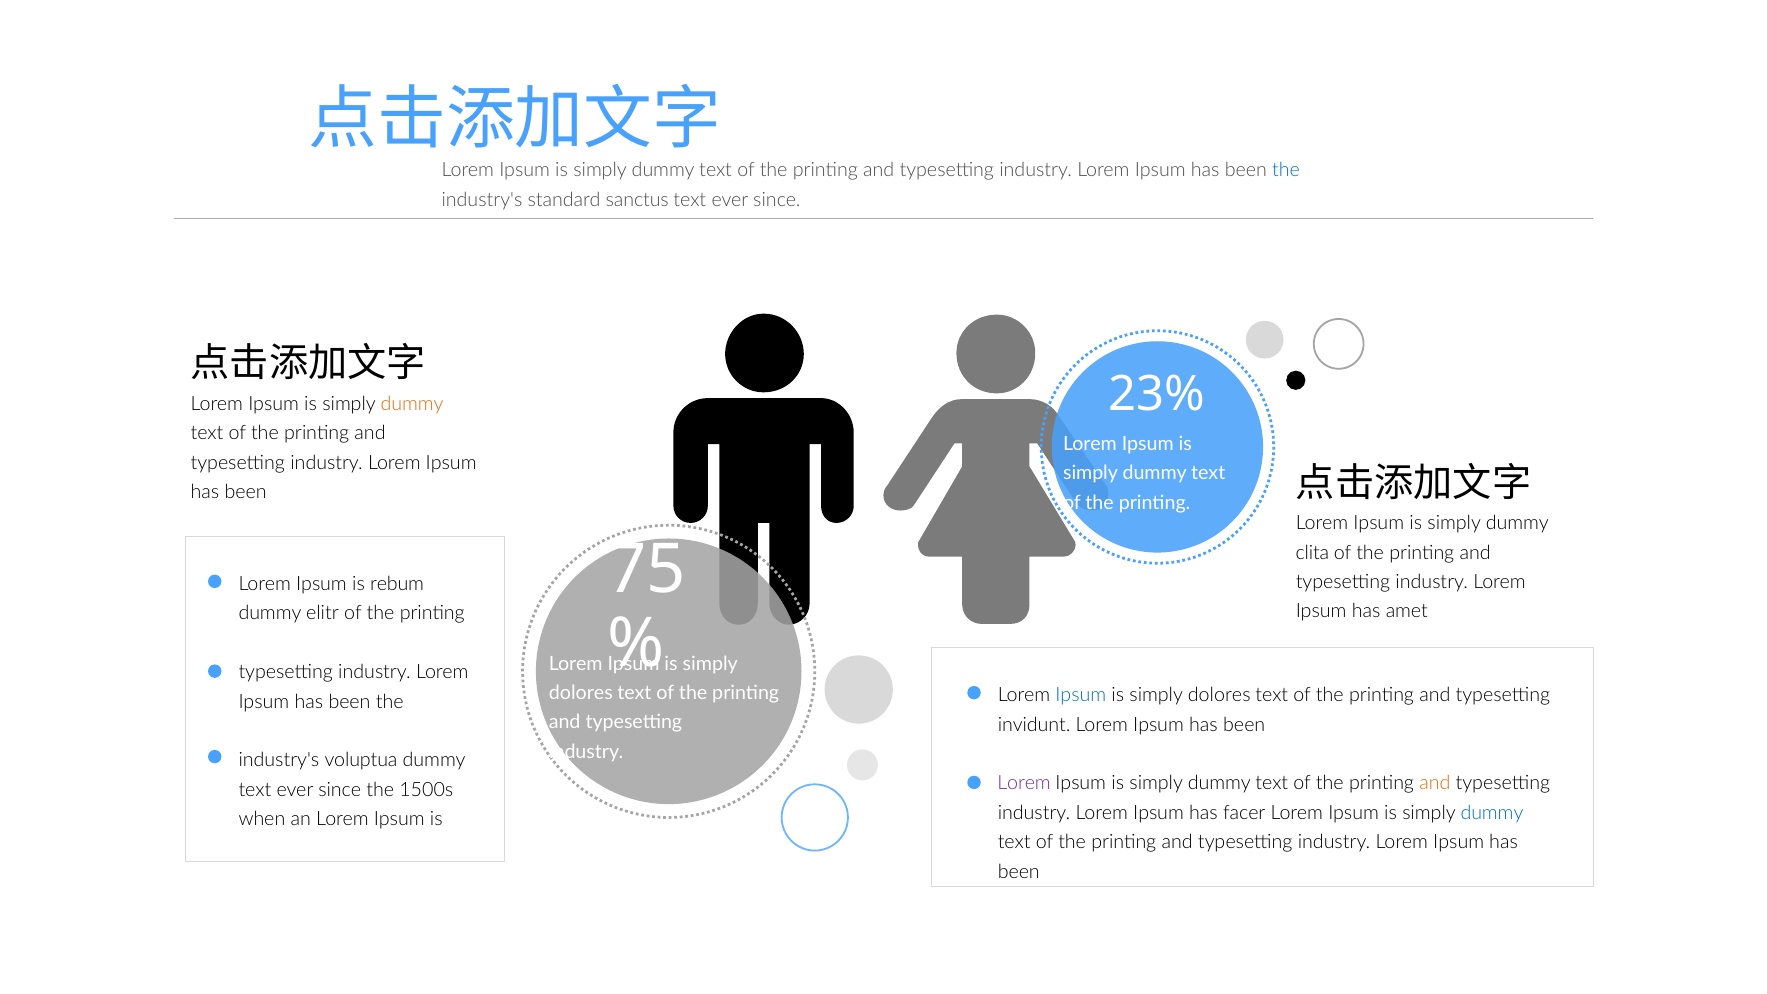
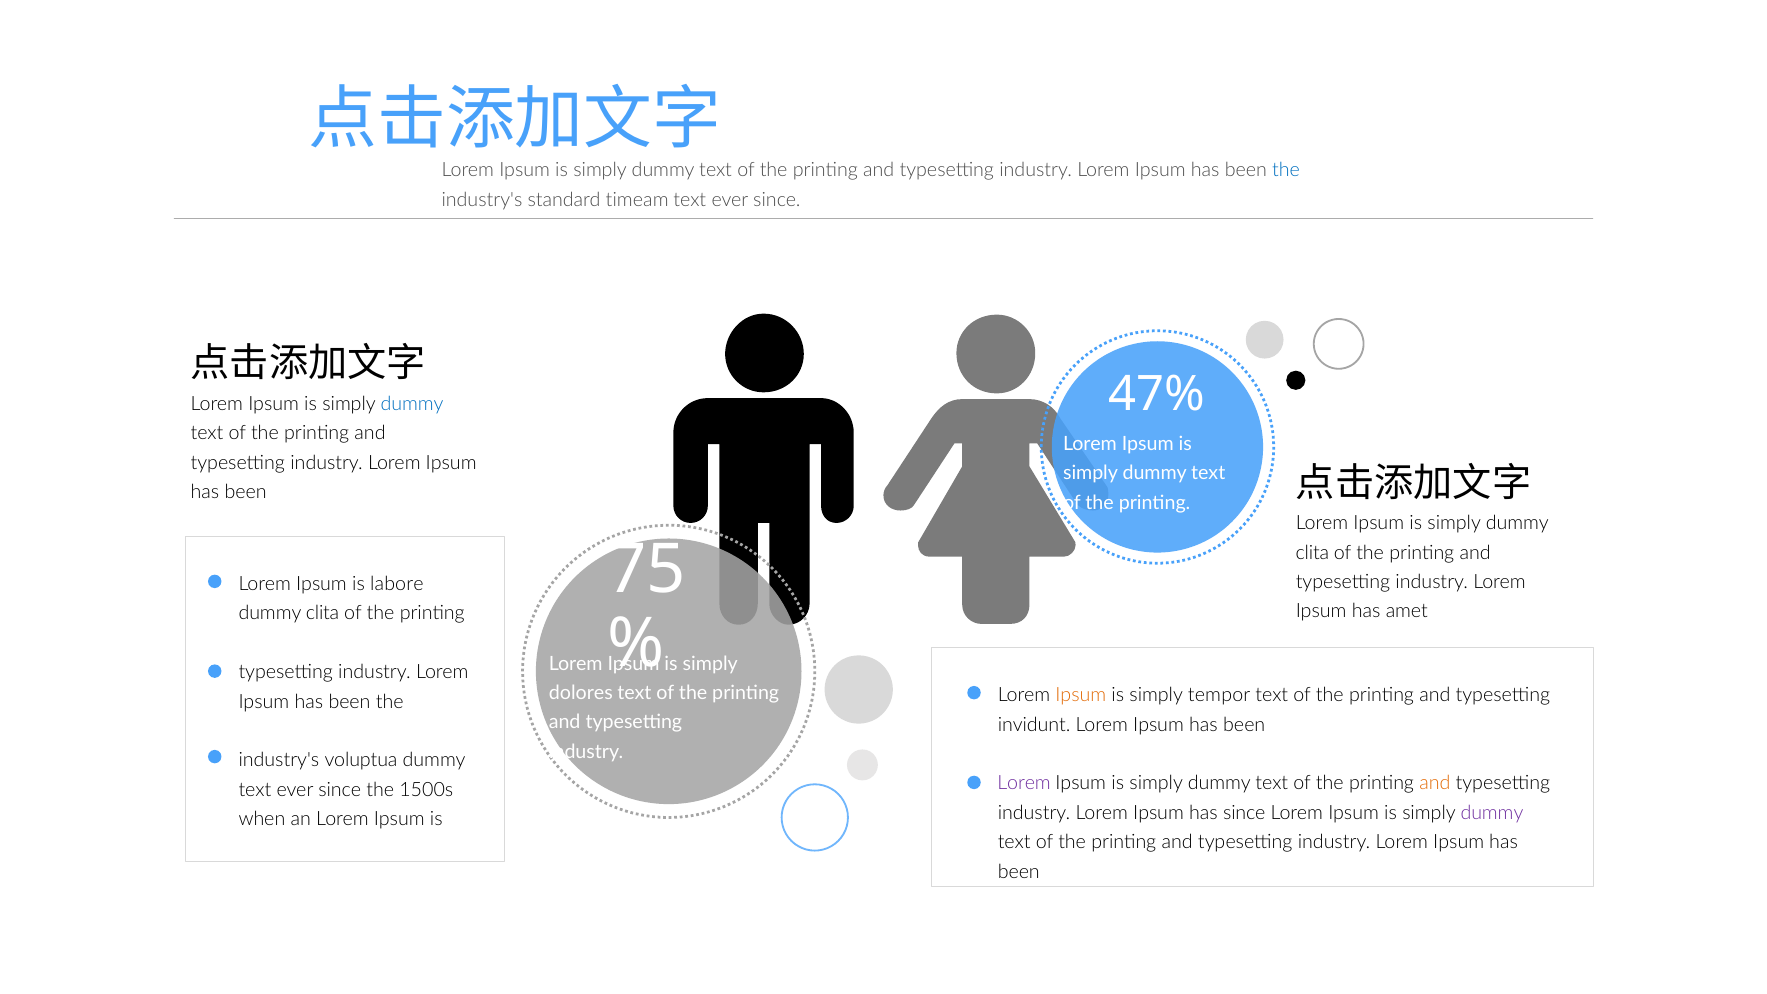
sanctus: sanctus -> timeam (637, 200)
23%: 23% -> 47% (1157, 394)
dummy colour: orange -> blue (412, 404)
rebum: rebum -> labore (397, 584)
elitr: elitr -> clita (323, 613)
Ipsum colour: blue -> orange (1081, 695)
dolores: dolores -> tempor (1219, 695)
has facer: facer -> since (1244, 813)
dummy colour: blue -> purple (1492, 813)
